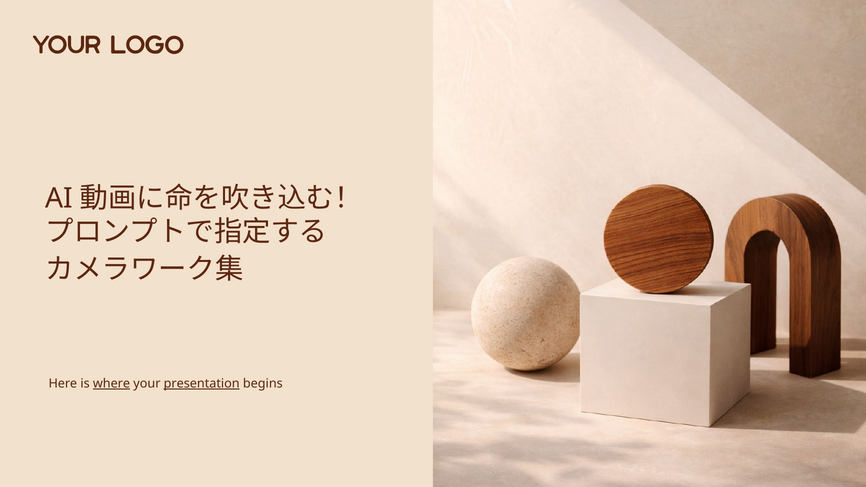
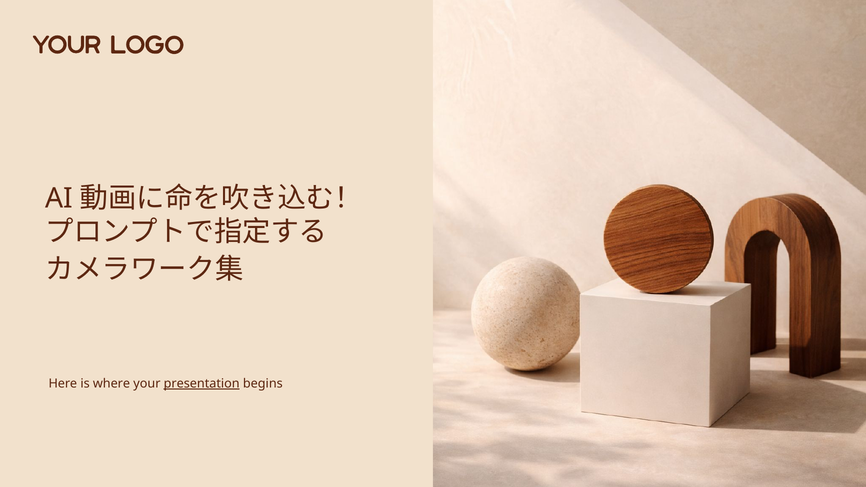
where underline: present -> none (111, 384)
